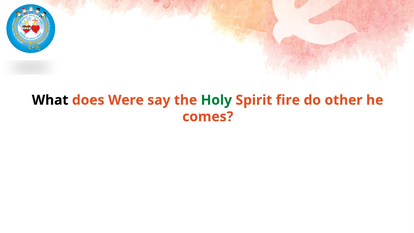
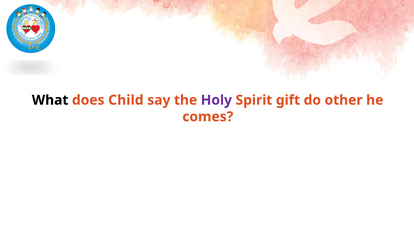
Were: Were -> Child (126, 100)
Holy colour: green -> purple (216, 100)
fire: fire -> gift (288, 100)
